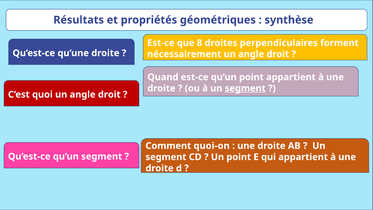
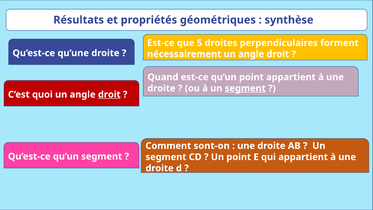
8: 8 -> 5 (200, 43)
droit underline: none -> present (109, 94)
quoi-on: quoi-on -> sont-on (212, 146)
